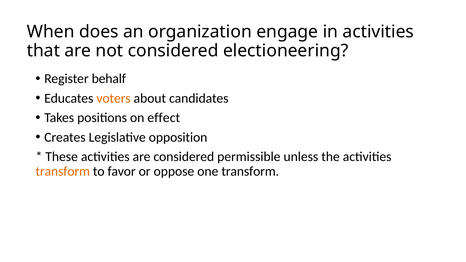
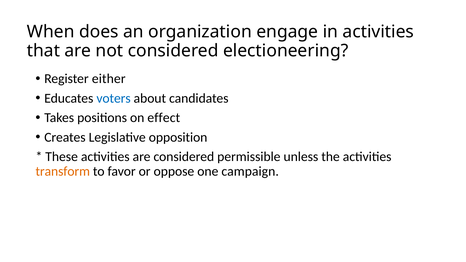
behalf: behalf -> either (109, 79)
voters colour: orange -> blue (114, 98)
one transform: transform -> campaign (250, 171)
